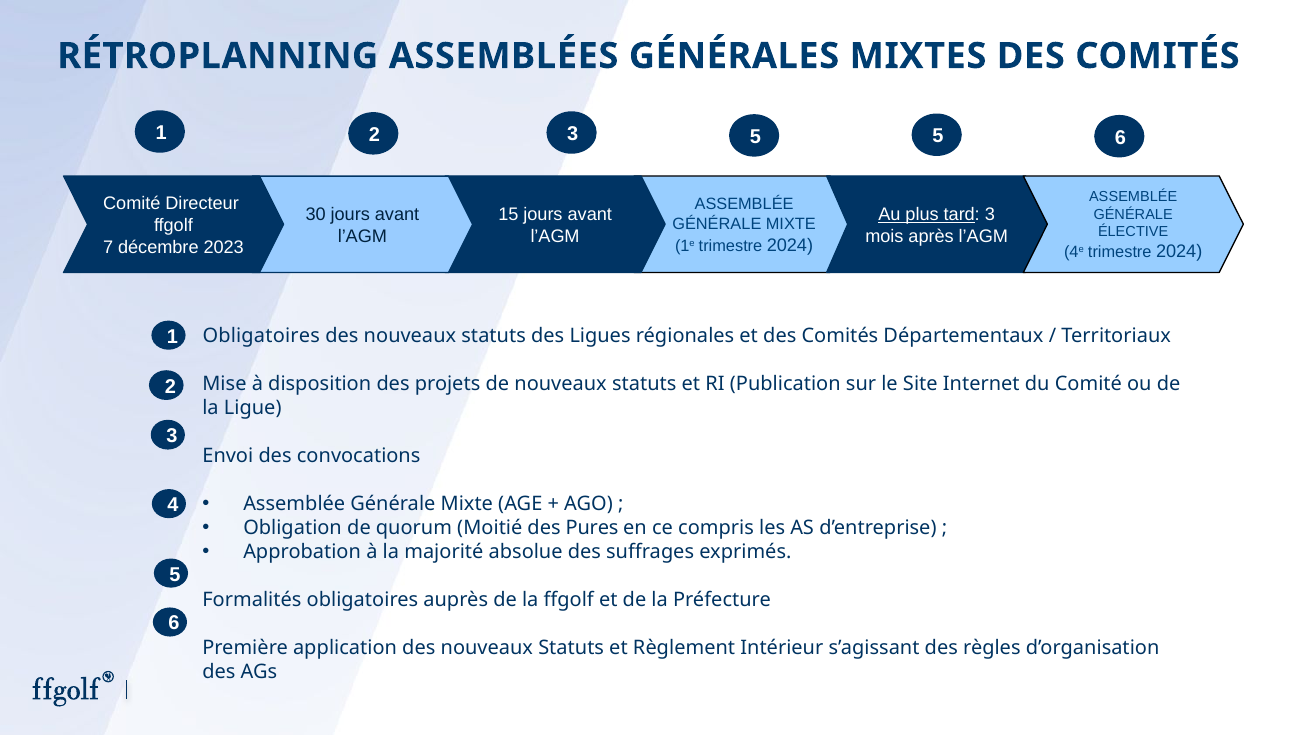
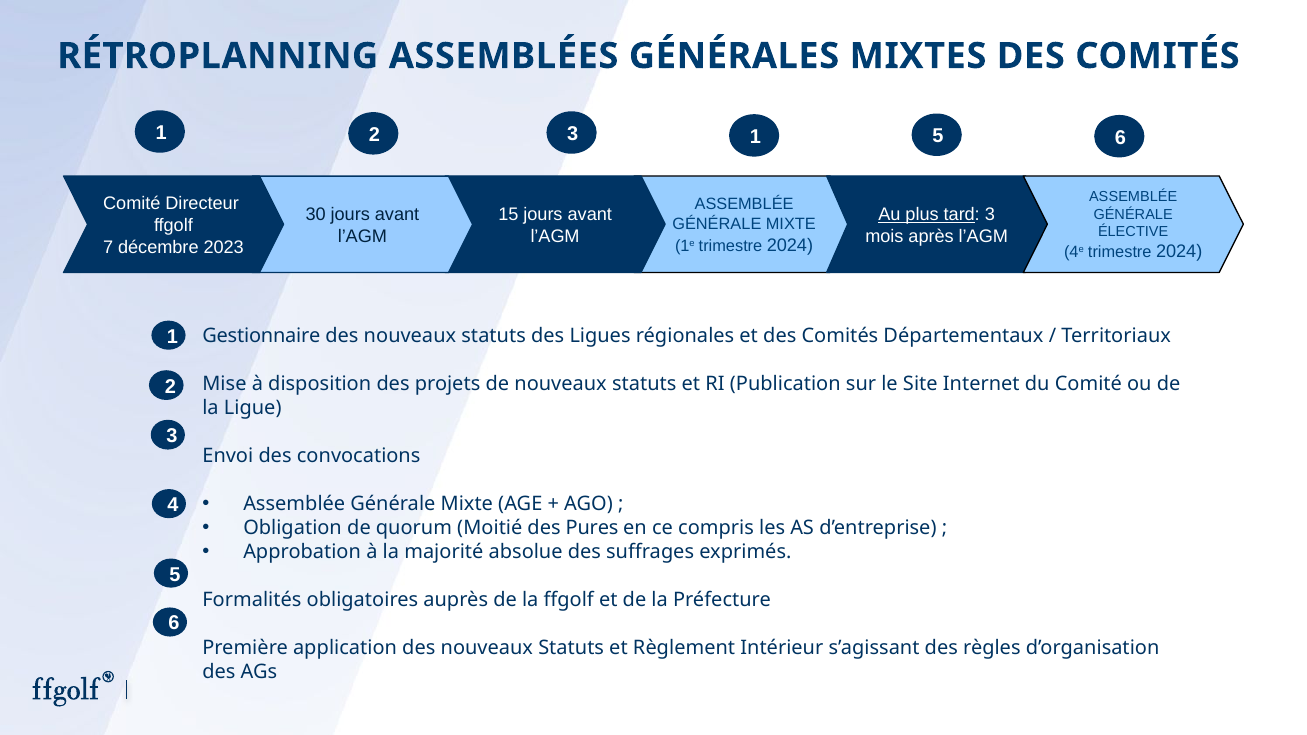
2 5: 5 -> 1 (755, 137)
Obligatoires: Obligatoires -> Gestionnaire (261, 336)
